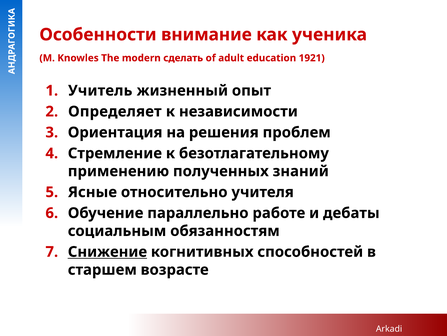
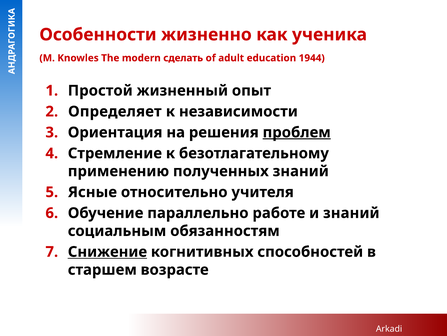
внимание: внимание -> жизненно (206, 35)
1921: 1921 -> 1944 (312, 58)
Учитель: Учитель -> Простой (100, 90)
проблем underline: none -> present (297, 132)
и дебаты: дебаты -> знаний (351, 213)
